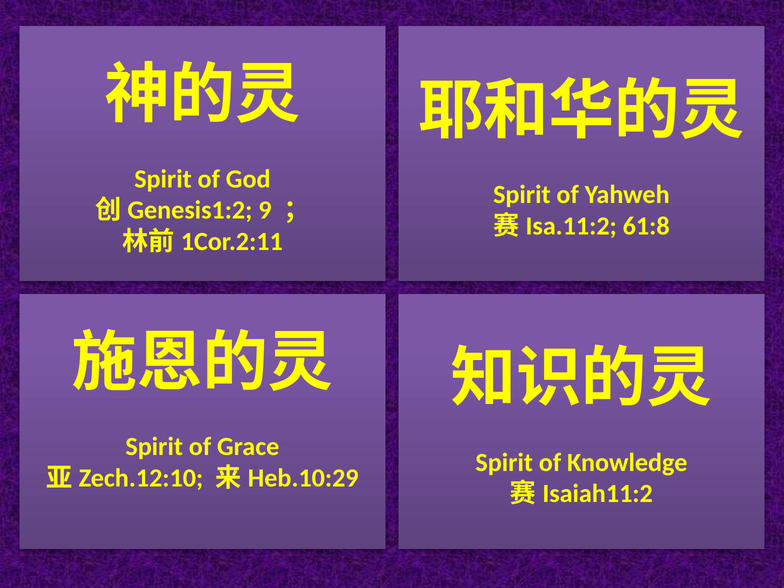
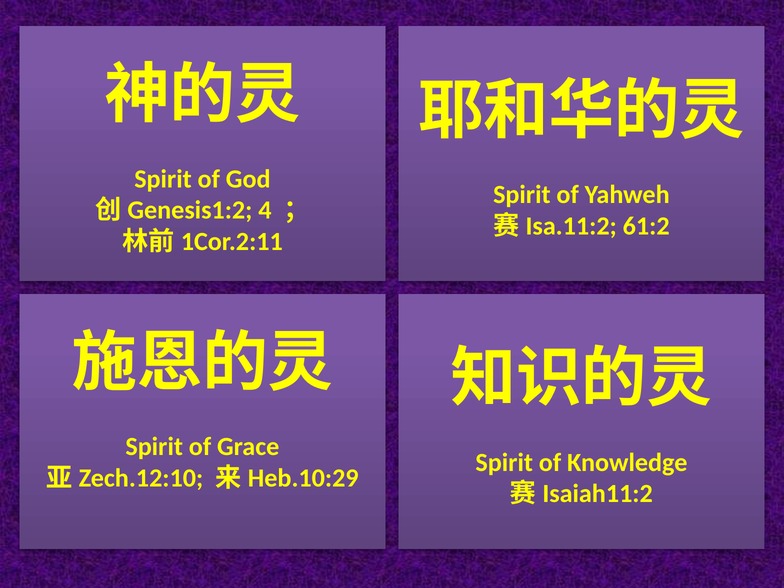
9: 9 -> 4 (265, 210)
61:8: 61:8 -> 61:2 (646, 226)
